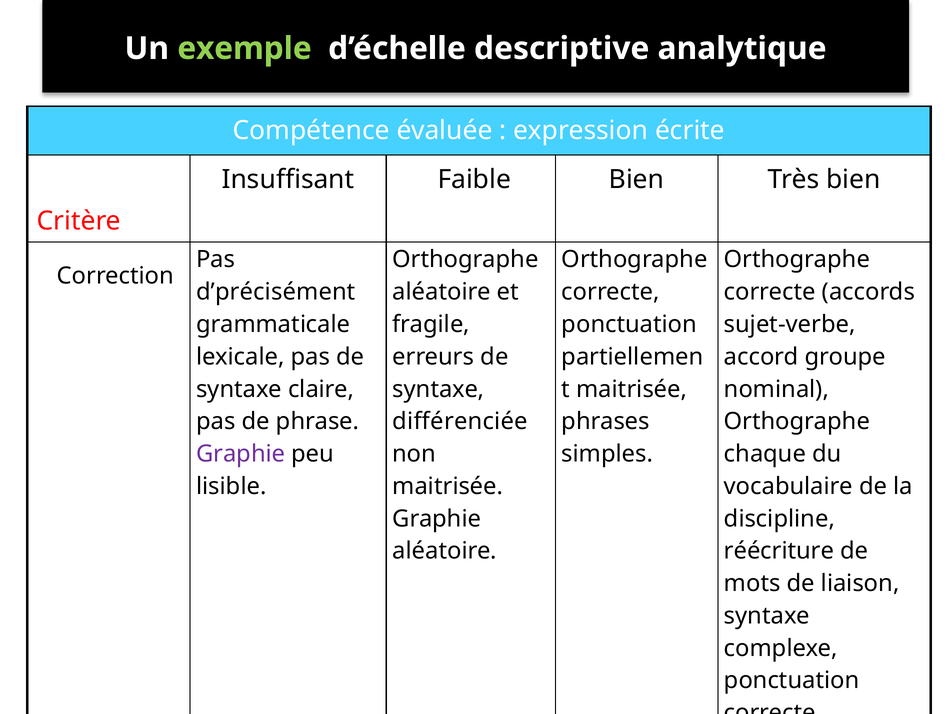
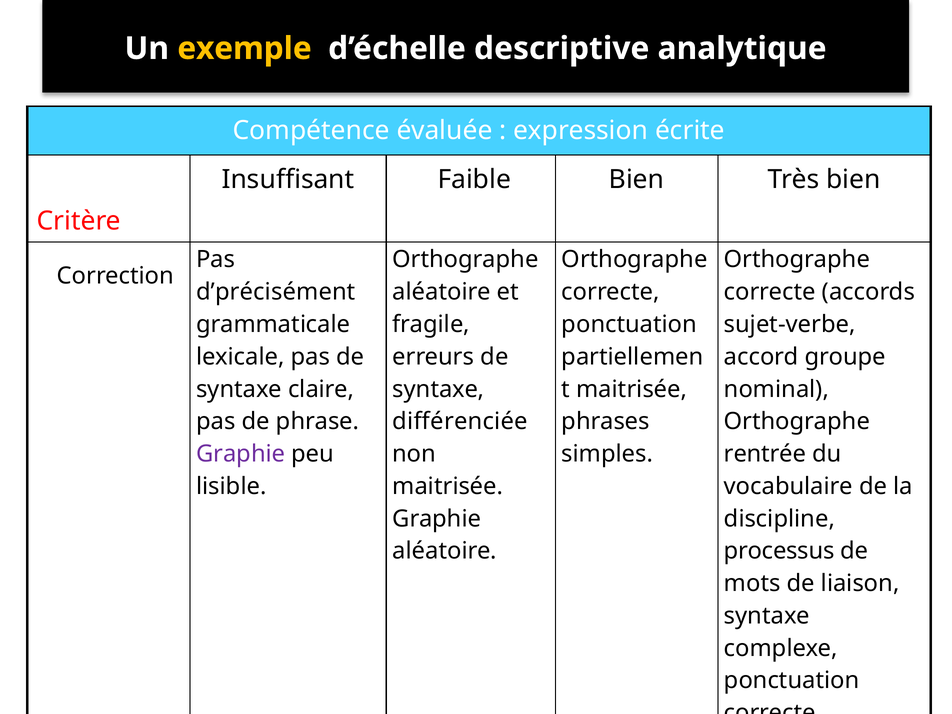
exemple colour: light green -> yellow (245, 48)
chaque: chaque -> rentrée (765, 454)
réécriture: réécriture -> processus (779, 551)
